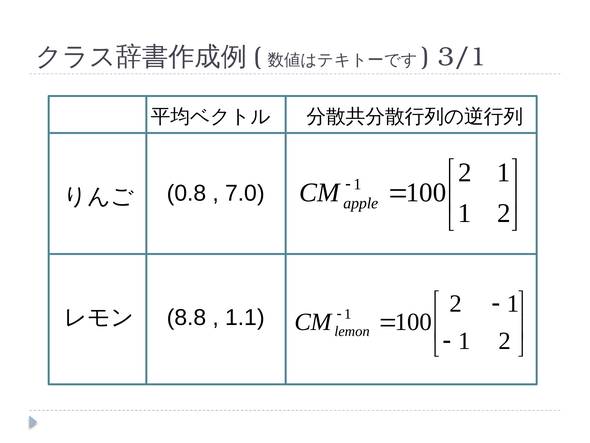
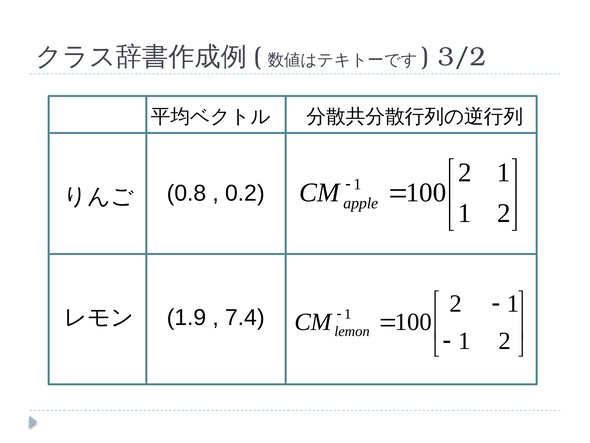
3/1: 3/1 -> 3/2 (462, 57)
7.0: 7.0 -> 0.2 (245, 193)
8.8: 8.8 -> 1.9 (186, 317)
1.1: 1.1 -> 7.4 (245, 317)
